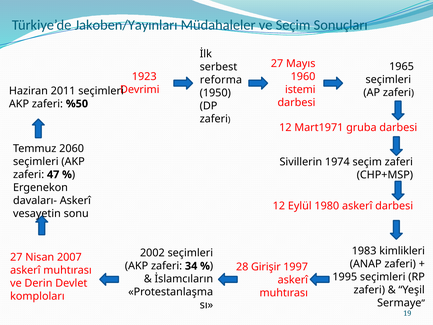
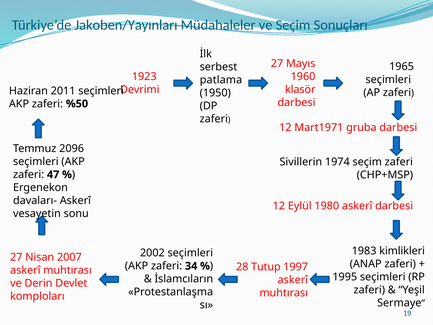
reforma: reforma -> patlama (221, 80)
istemi: istemi -> klasör (300, 89)
2060: 2060 -> 2096 (72, 148)
Girişir: Girişir -> Tutup (266, 267)
